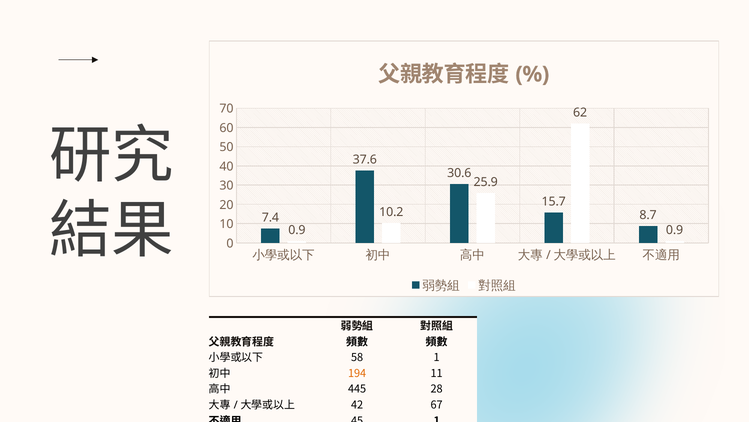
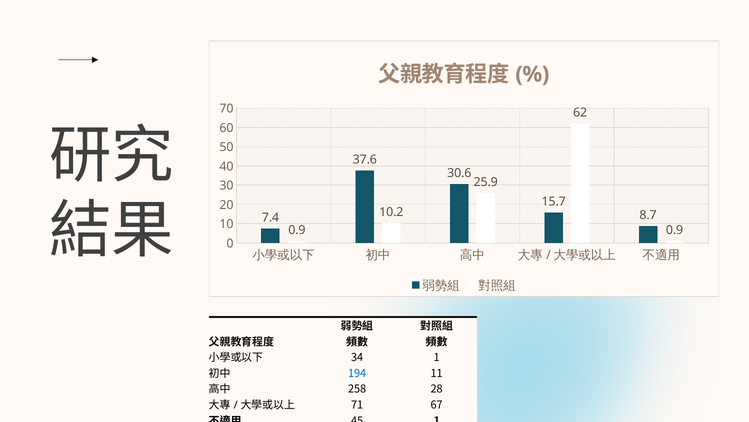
58: 58 -> 34 (357, 357)
194 colour: orange -> blue (357, 373)
445: 445 -> 258 (357, 389)
42: 42 -> 71 (357, 404)
